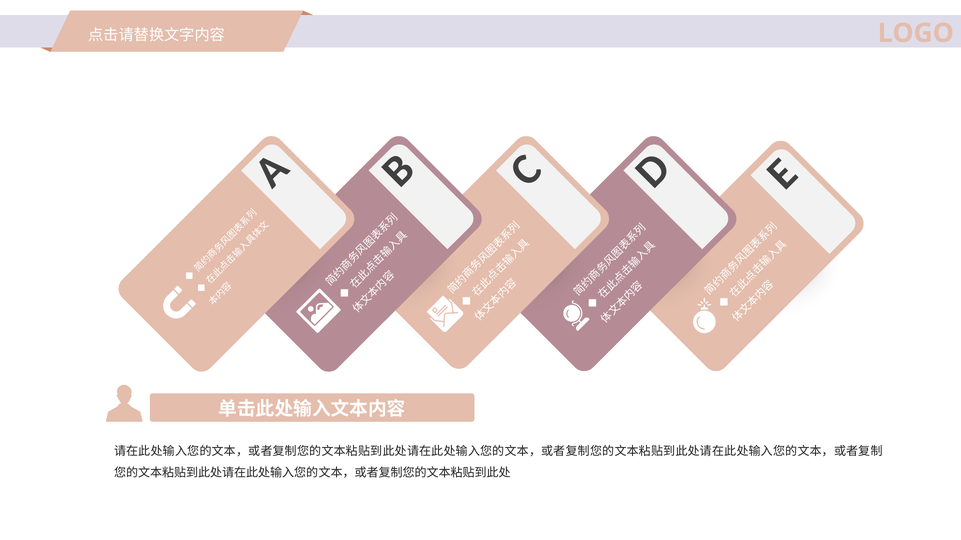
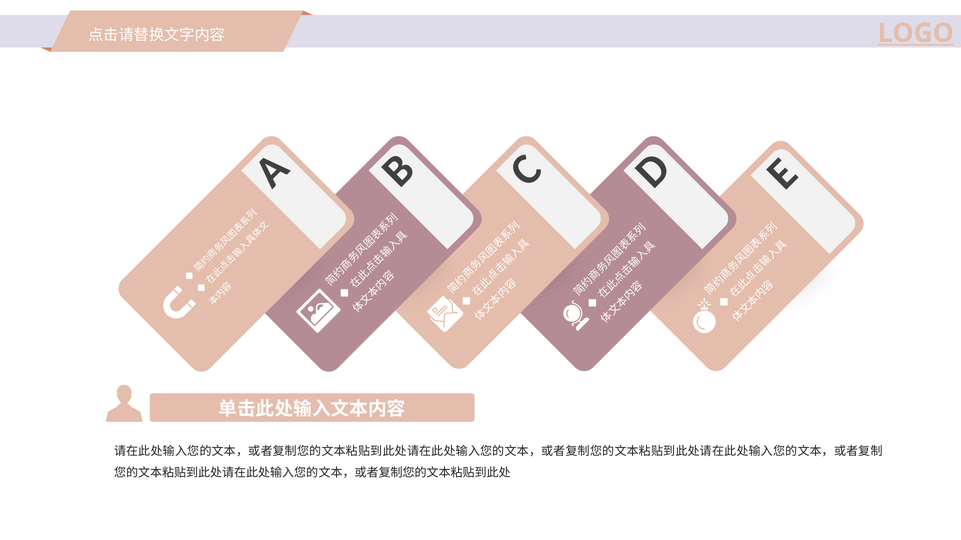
LOGO underline: none -> present (916, 33)
